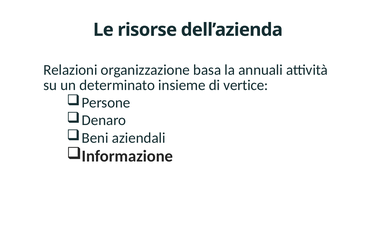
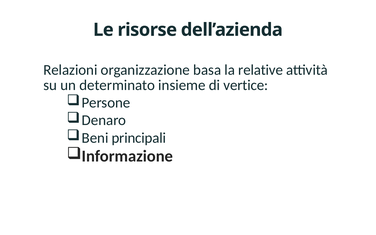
annuali: annuali -> relative (261, 70)
aziendali: aziendali -> principali (139, 138)
